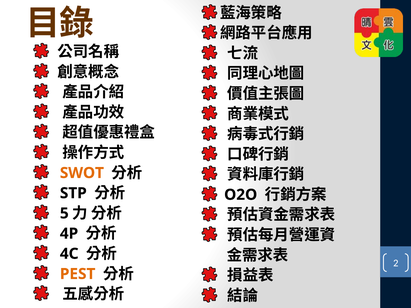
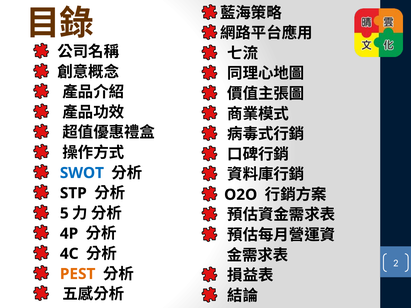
SWOT colour: orange -> blue (82, 173)
